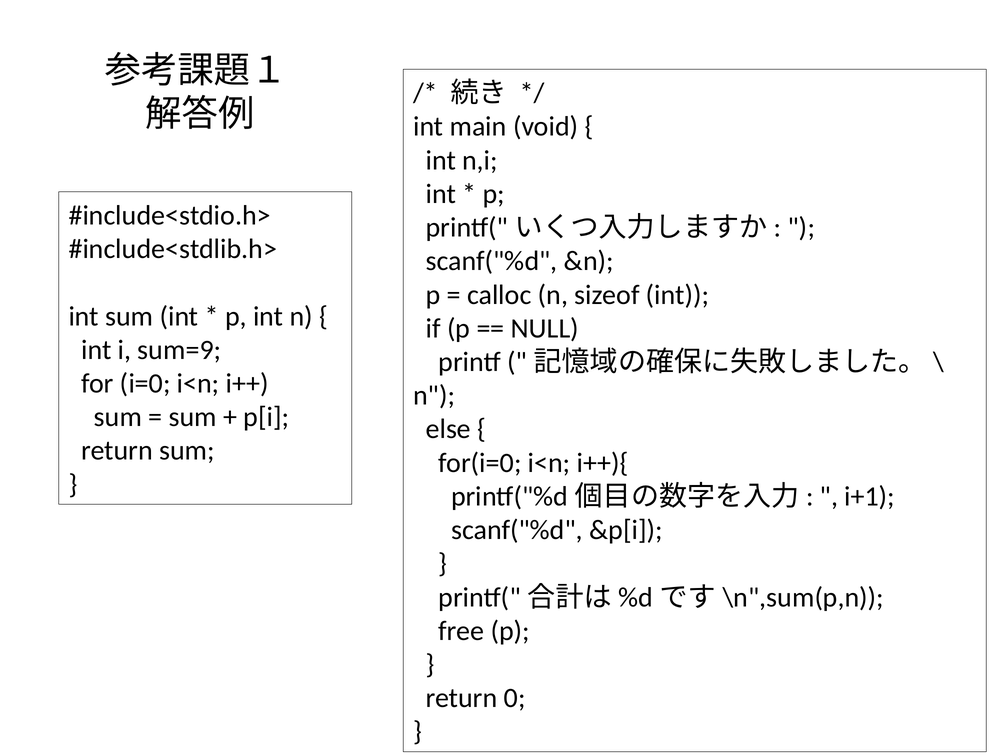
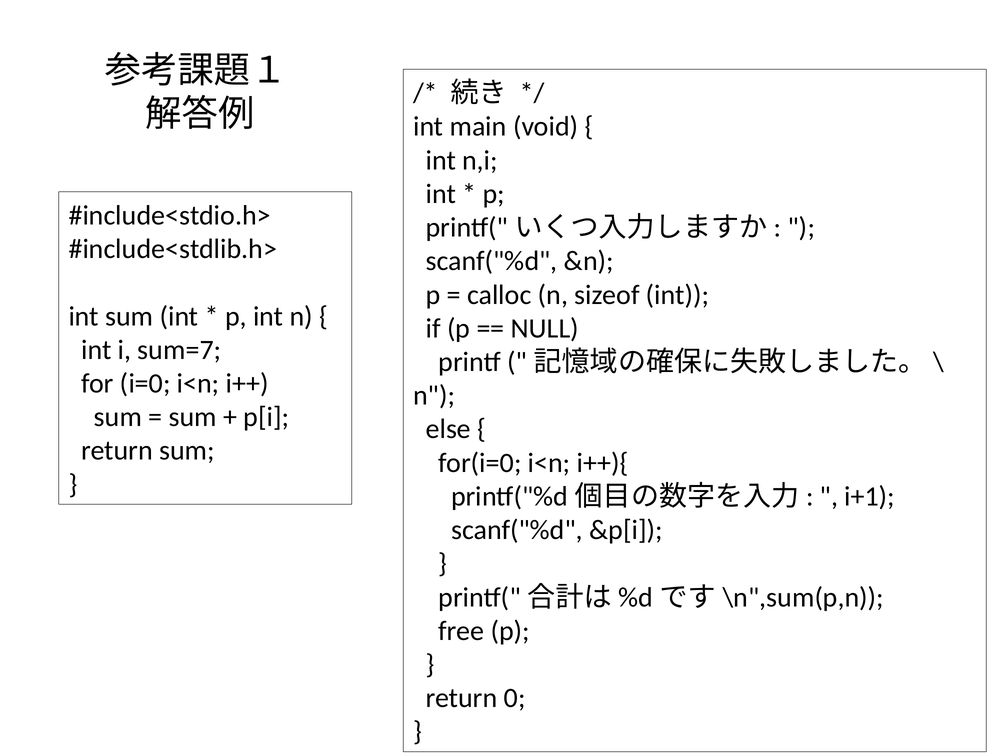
sum=9: sum=9 -> sum=7 (179, 350)
